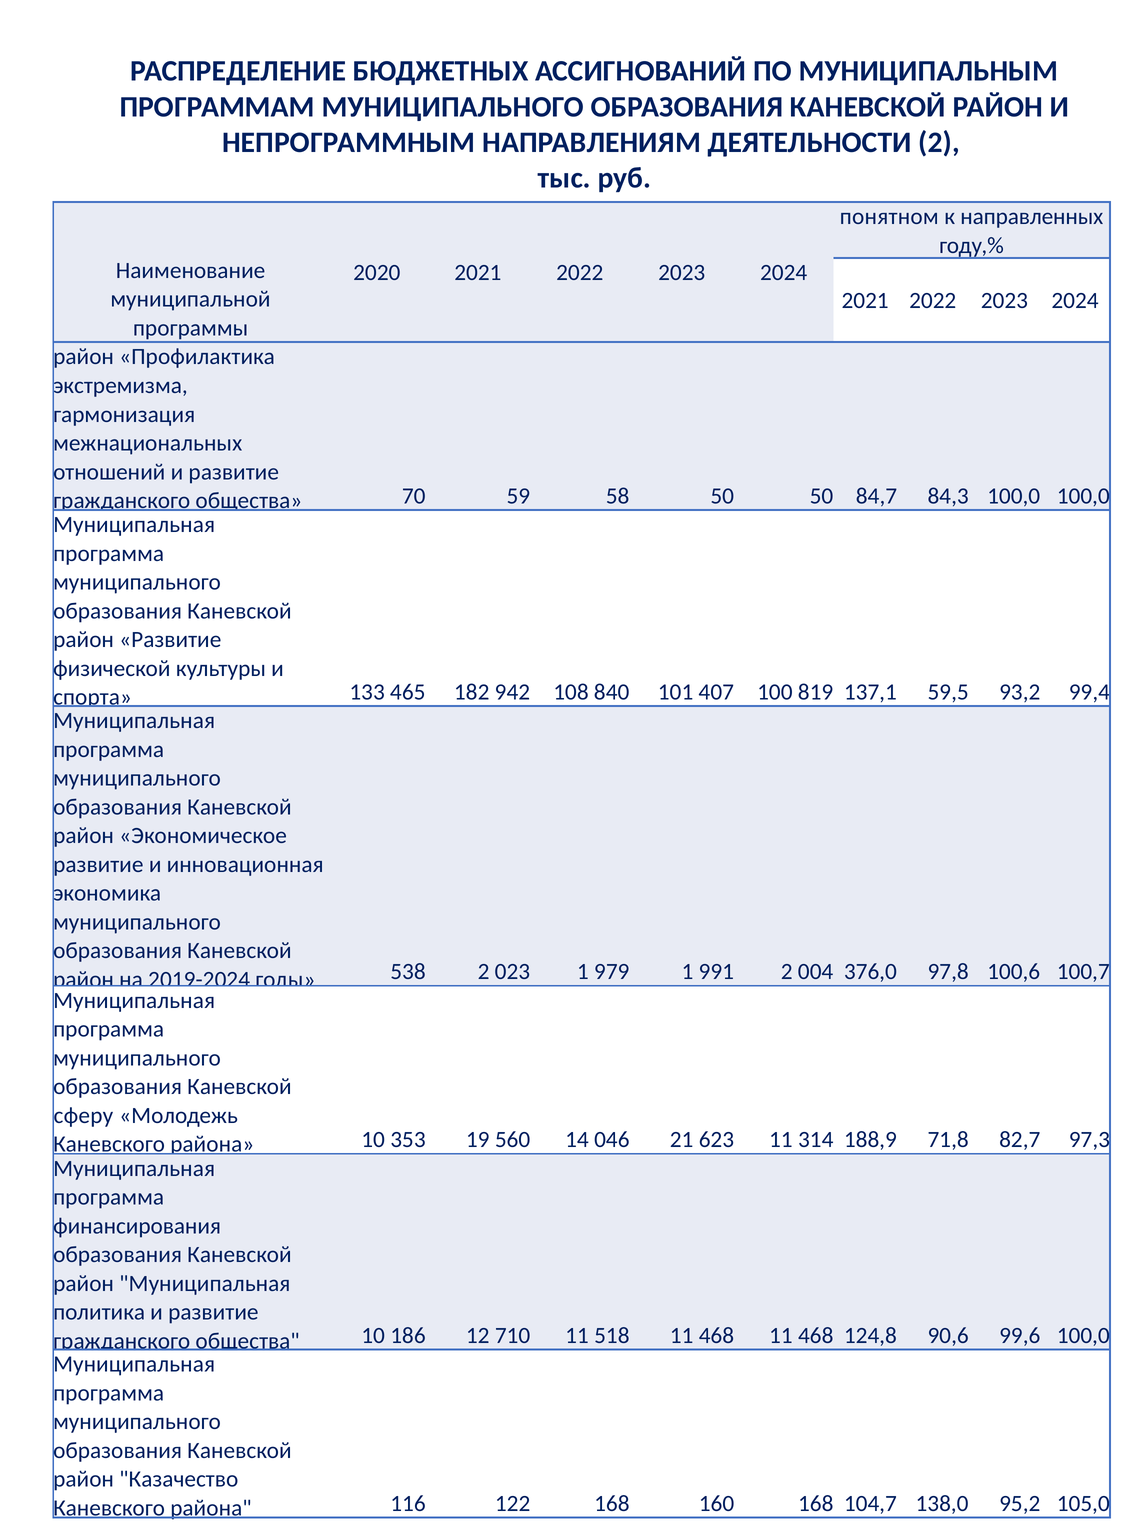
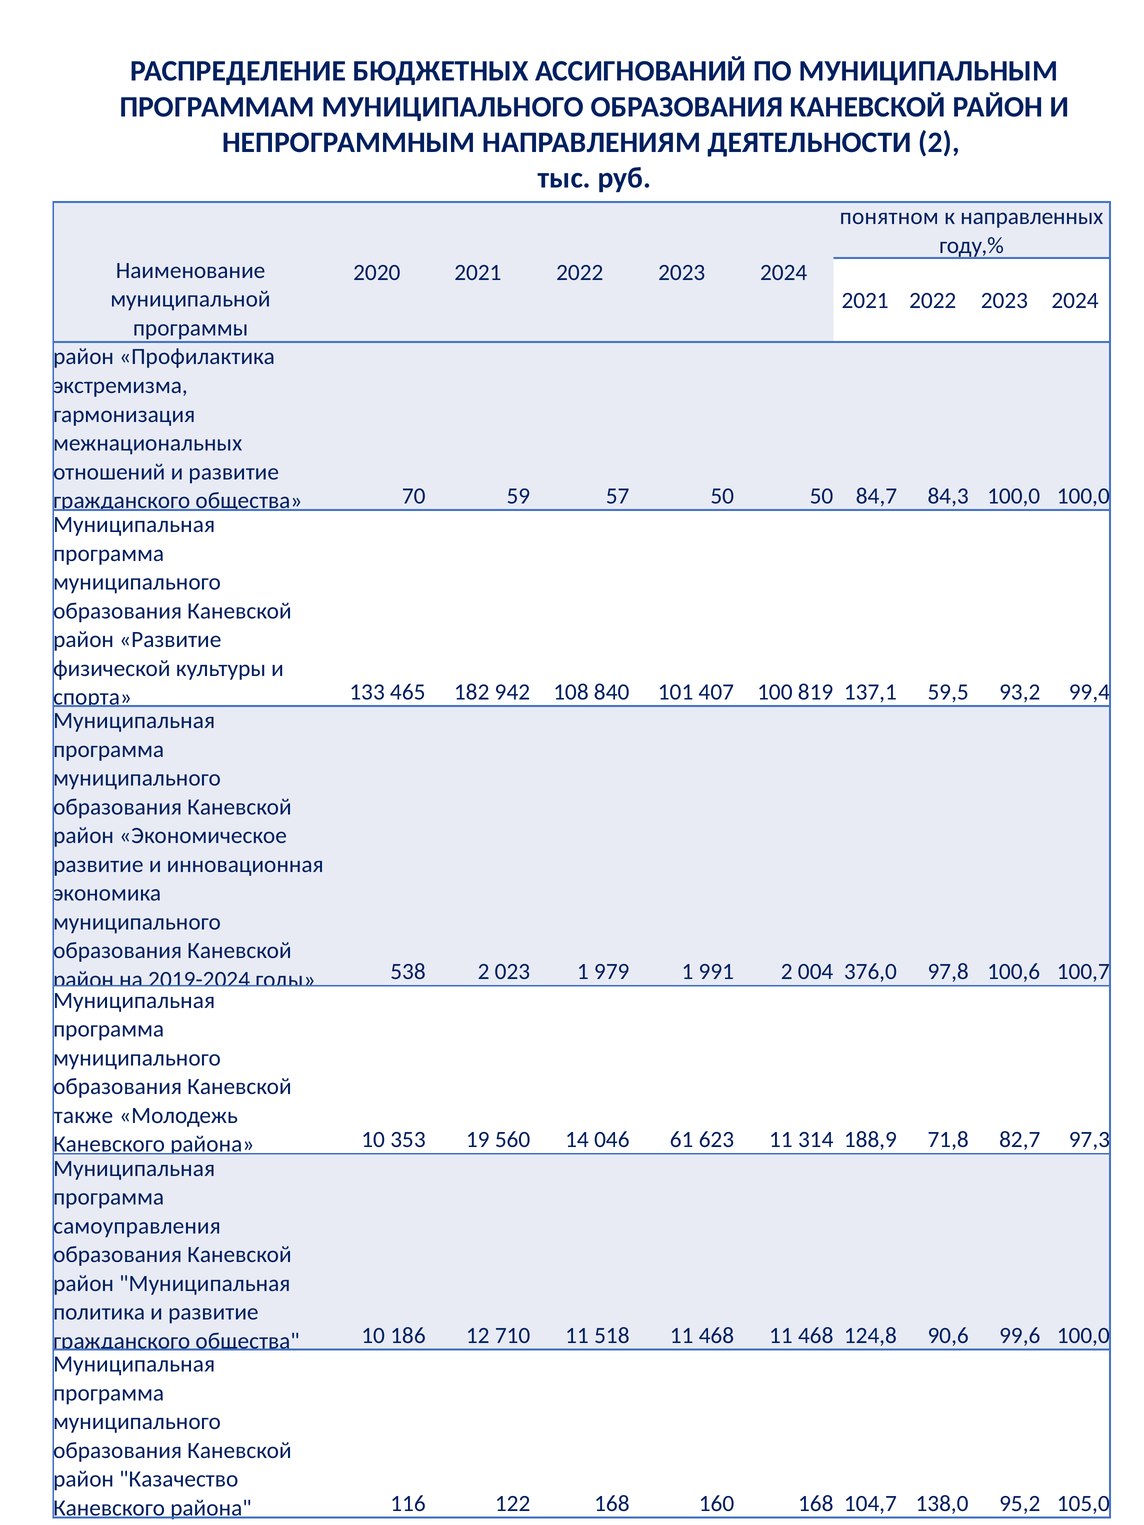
58: 58 -> 57 (618, 496)
сферу: сферу -> также (83, 1116)
21: 21 -> 61 (682, 1140)
финансирования: финансирования -> самоуправления (137, 1226)
